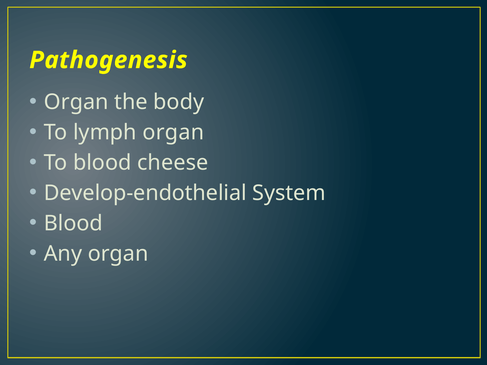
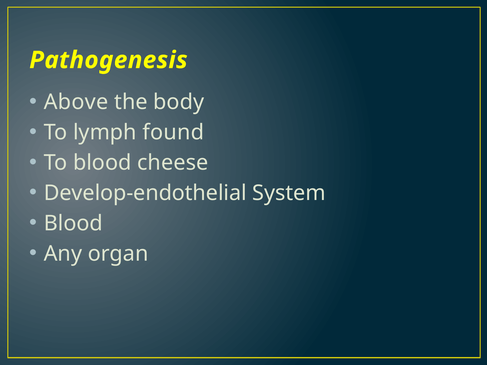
Organ: Organ -> Above (76, 102)
lymph organ: organ -> found (173, 132)
